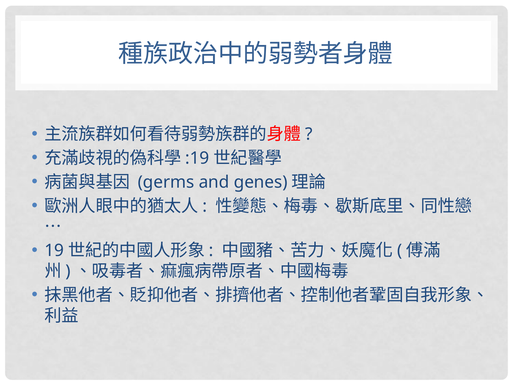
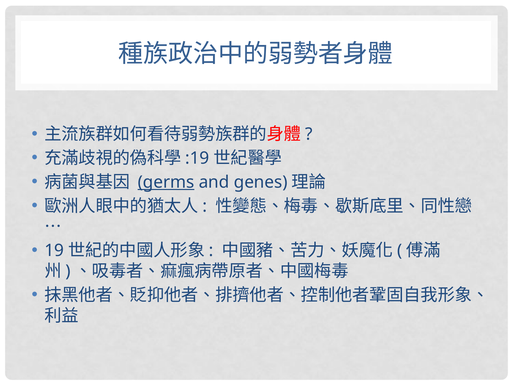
germs underline: none -> present (166, 182)
